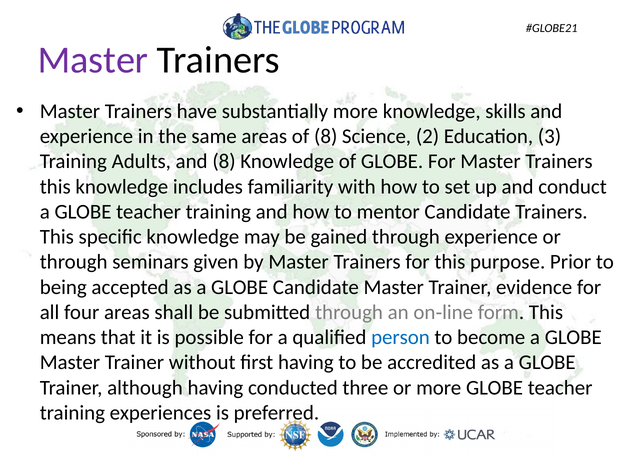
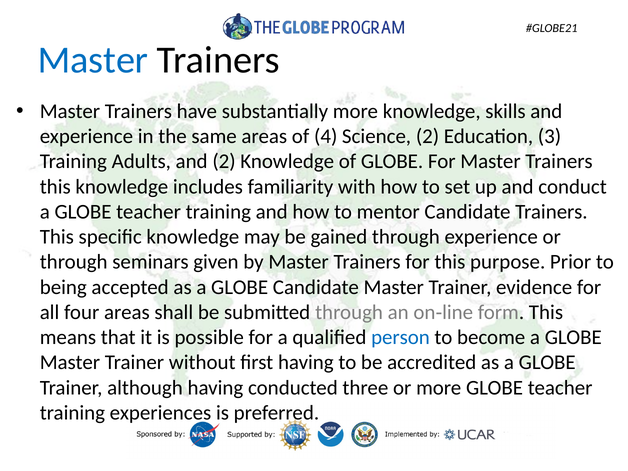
Master colour: purple -> blue (93, 60)
of 8: 8 -> 4 (326, 136)
and 8: 8 -> 2 (224, 162)
